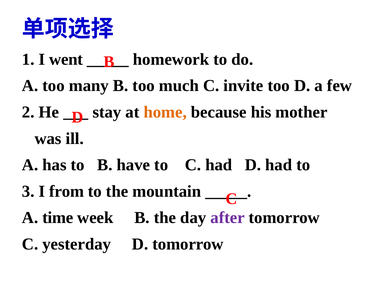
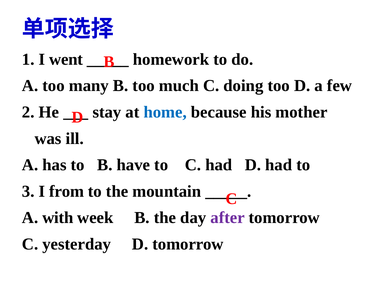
invite: invite -> doing (243, 86)
home colour: orange -> blue (165, 112)
time: time -> with (58, 218)
